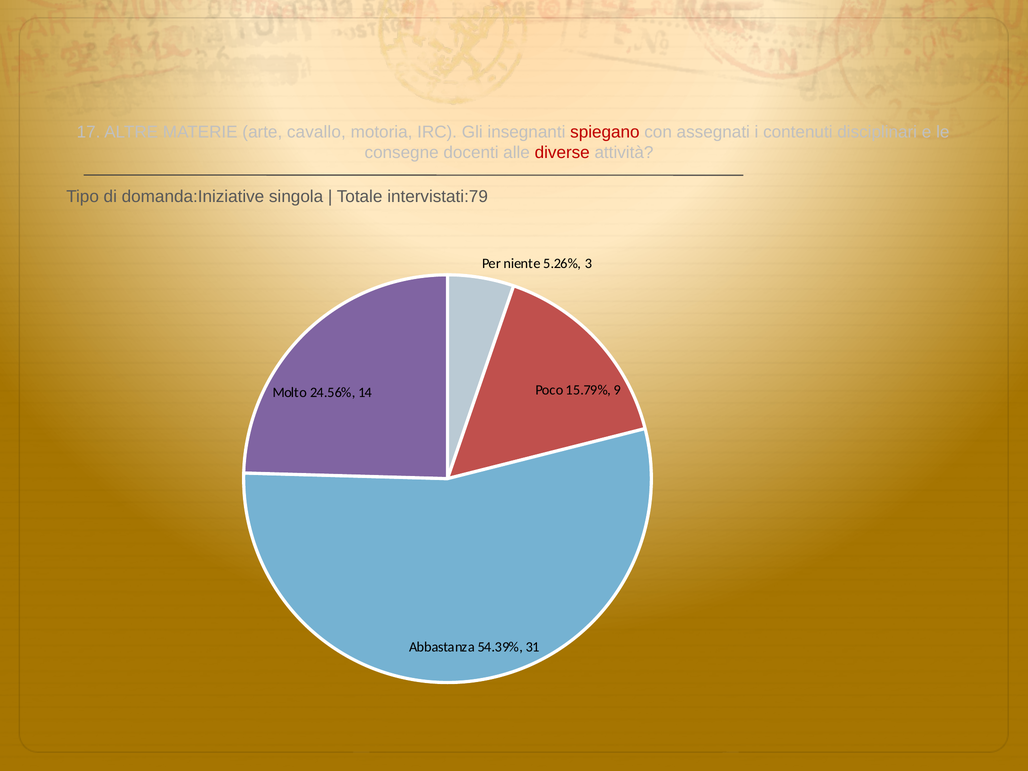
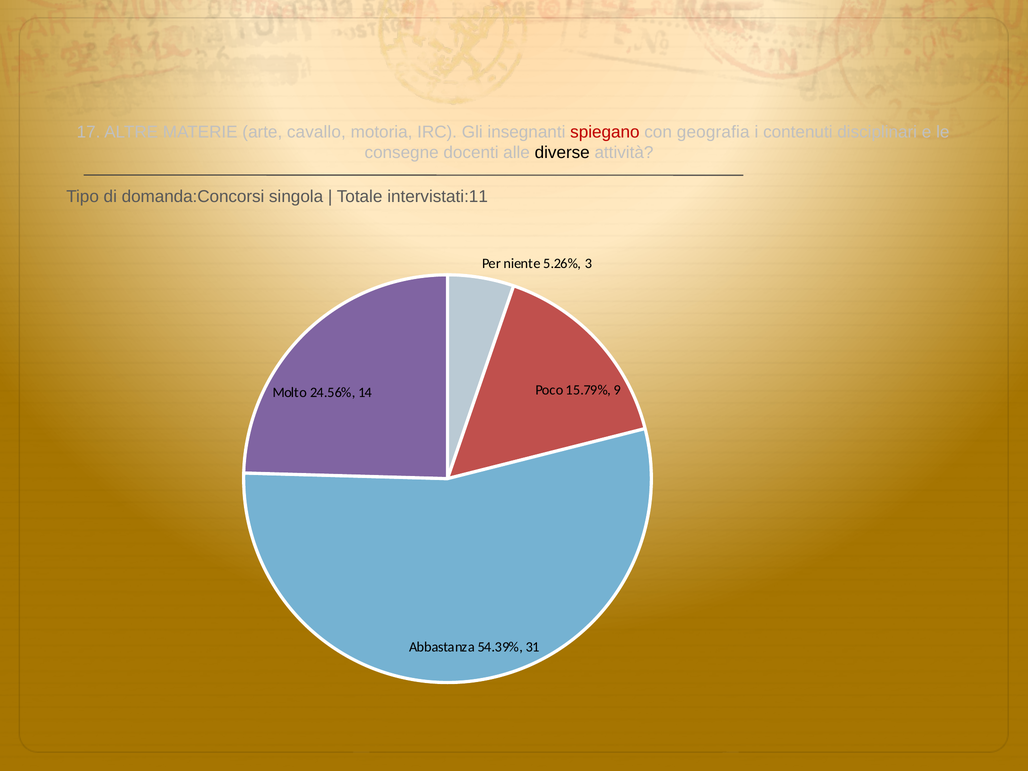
assegnati: assegnati -> geografia (713, 132)
diverse colour: red -> black (562, 153)
domanda:Iniziative: domanda:Iniziative -> domanda:Concorsi (193, 197)
intervistati:79: intervistati:79 -> intervistati:11 (438, 197)
